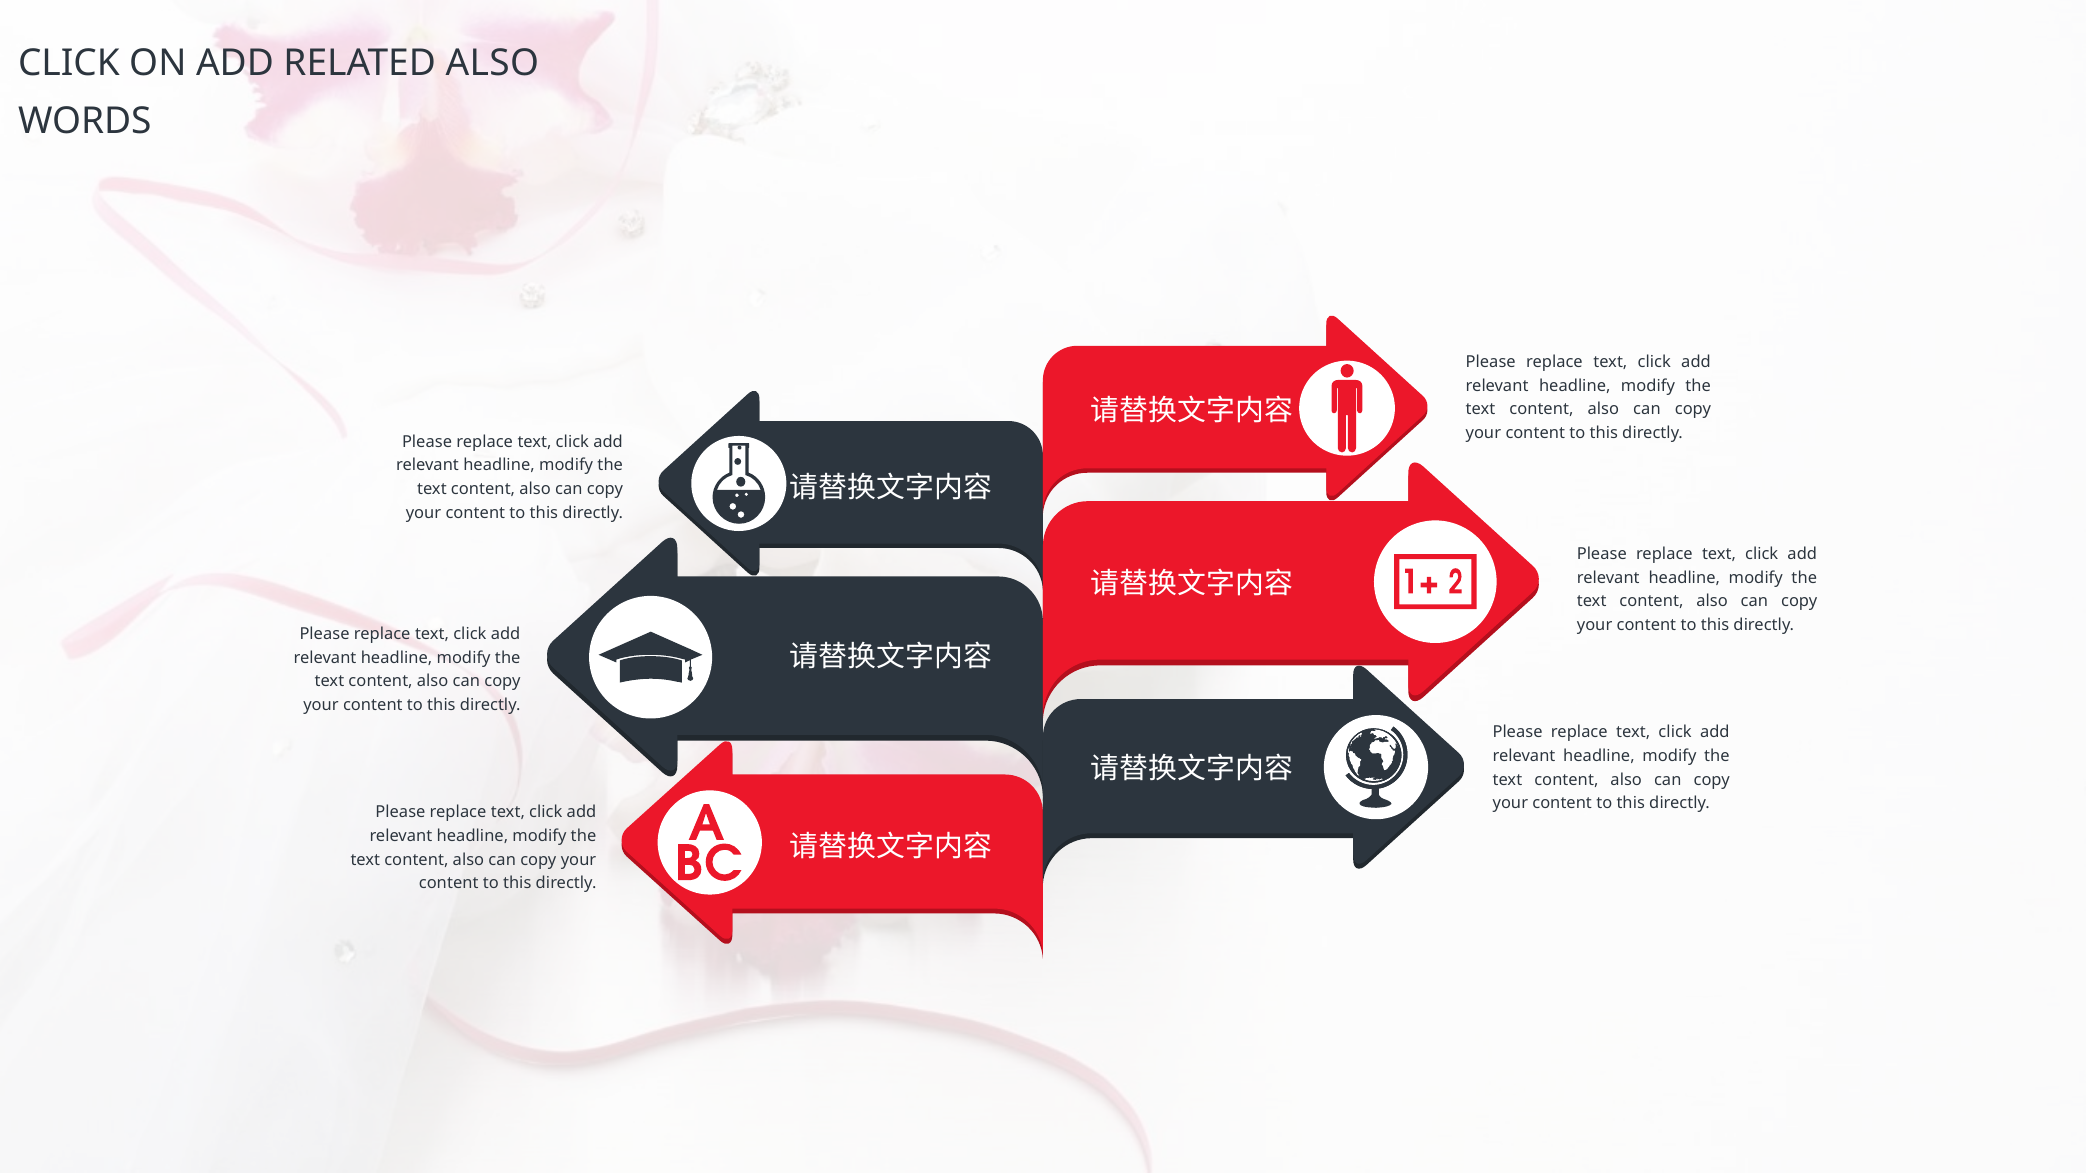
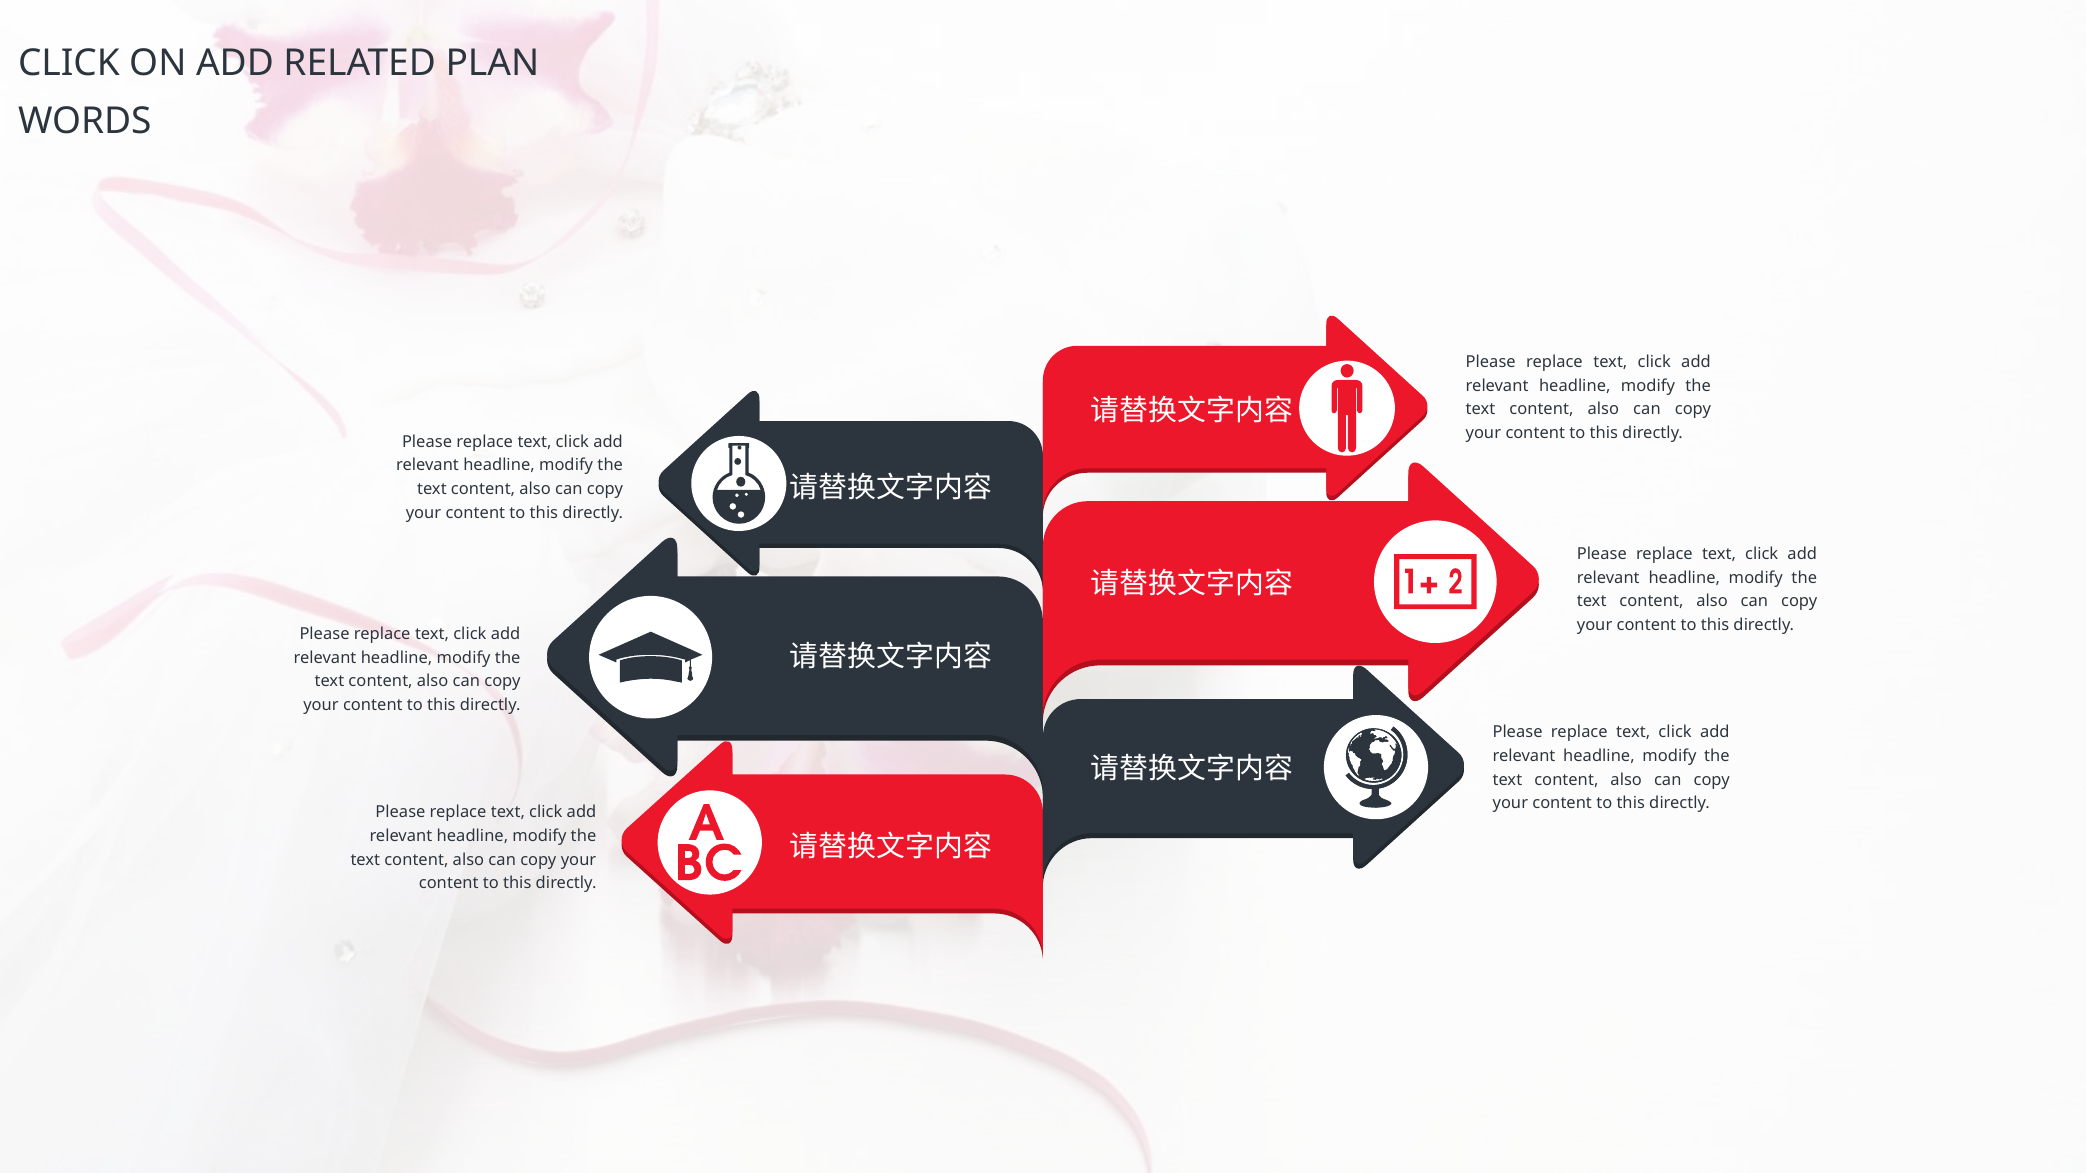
RELATED ALSO: ALSO -> PLAN (492, 63)
